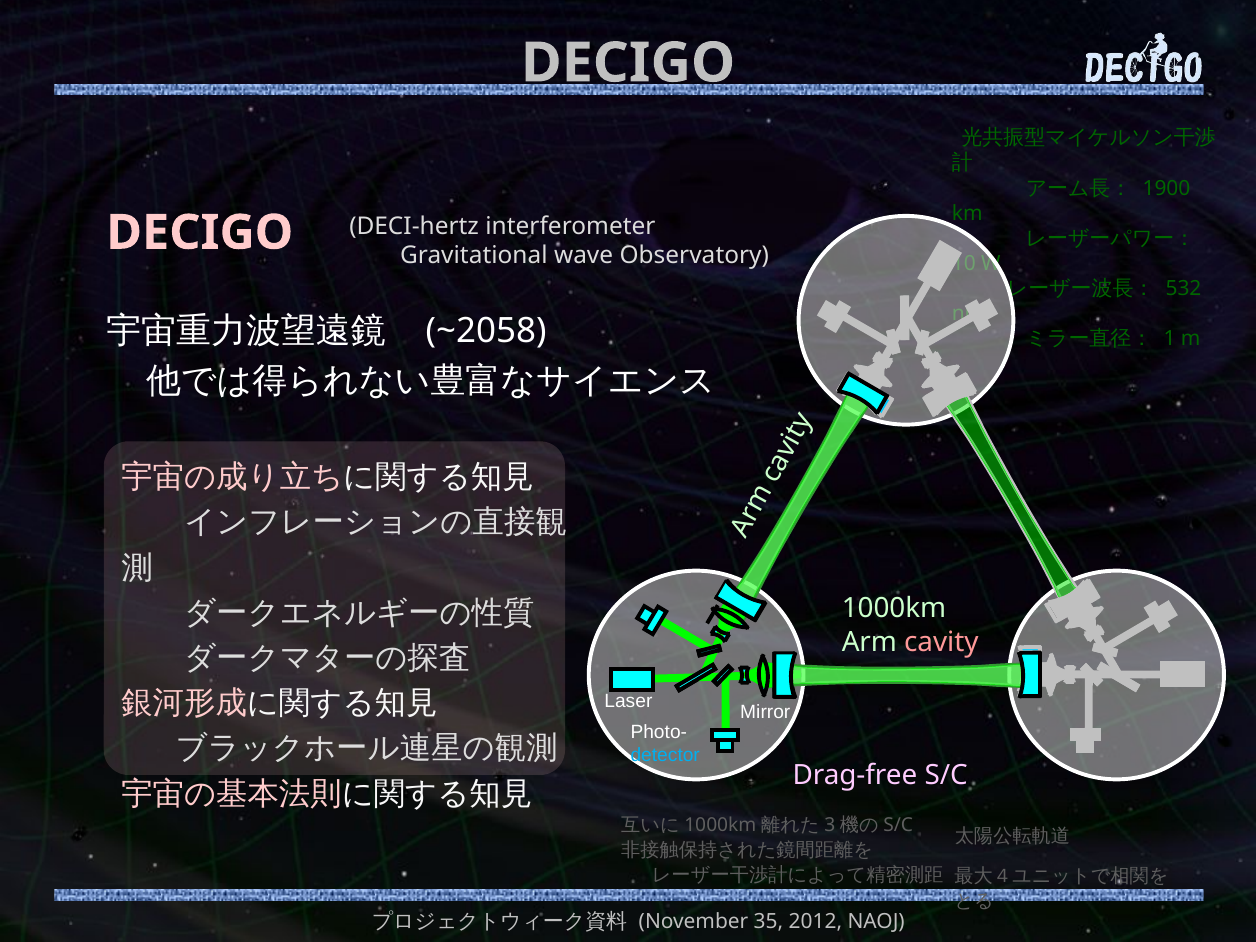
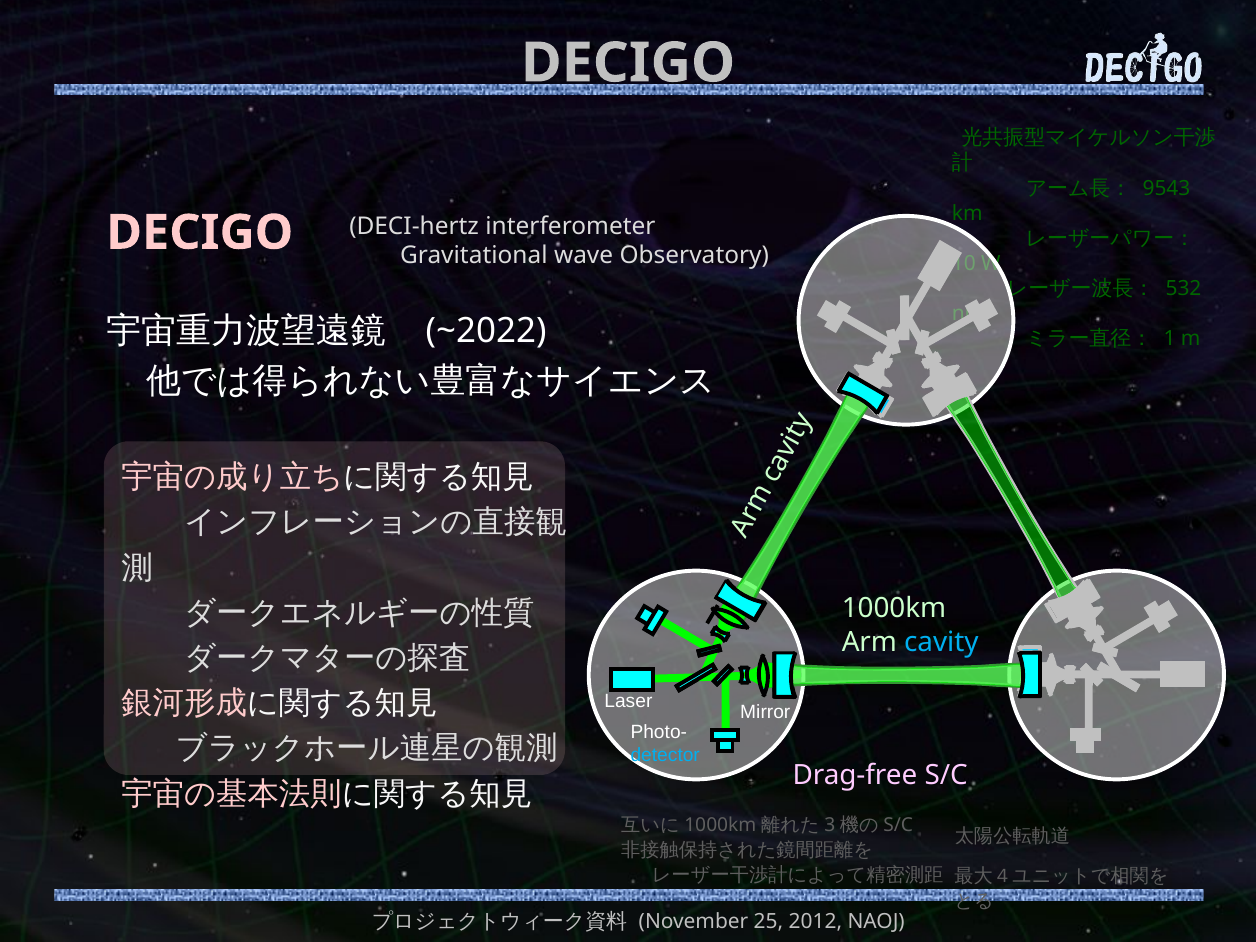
1900: 1900 -> 9543 (1166, 188)
~2058: ~2058 -> ~2022 (486, 331)
cavity colour: pink -> light blue (941, 642)
35: 35 -> 25 (768, 921)
